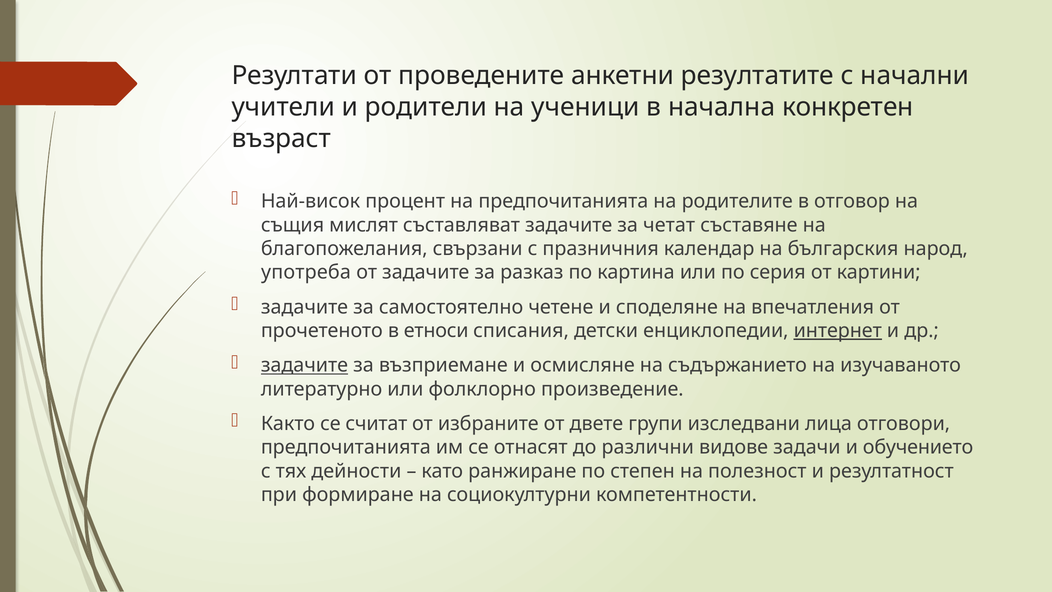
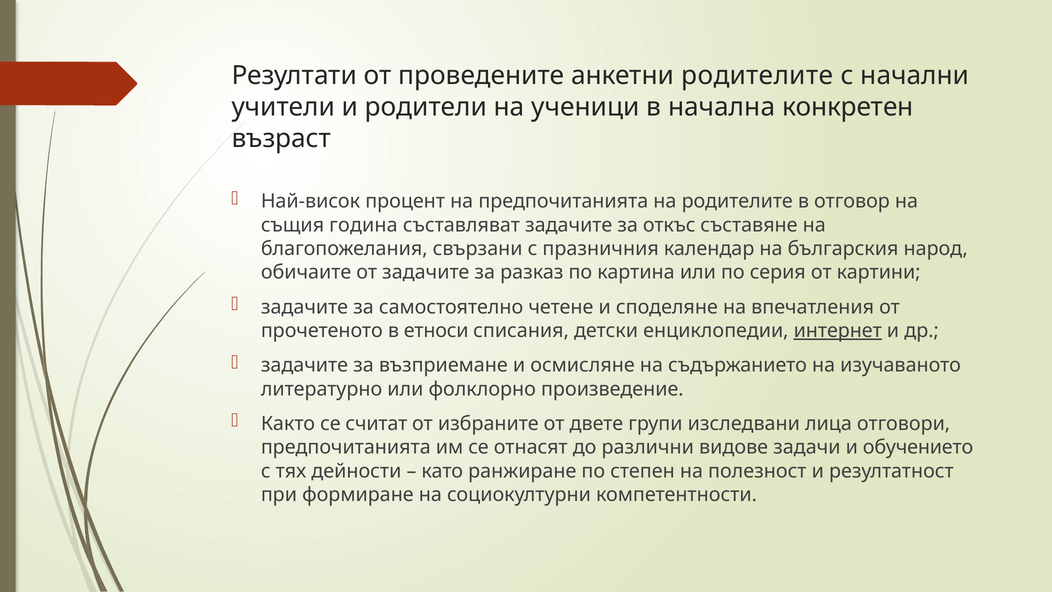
анкетни резултатите: резултатите -> родителите (757, 75)
мислят: мислят -> година (363, 225)
четат: четат -> откъс (669, 225)
употреба: употреба -> обичаите (306, 272)
задачите underline: present -> none (304, 365)
